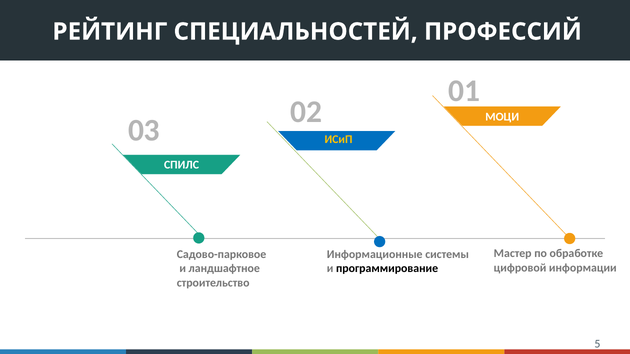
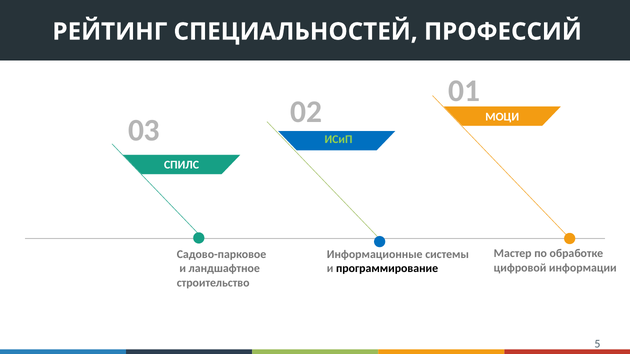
ИСиП colour: yellow -> light green (339, 139)
